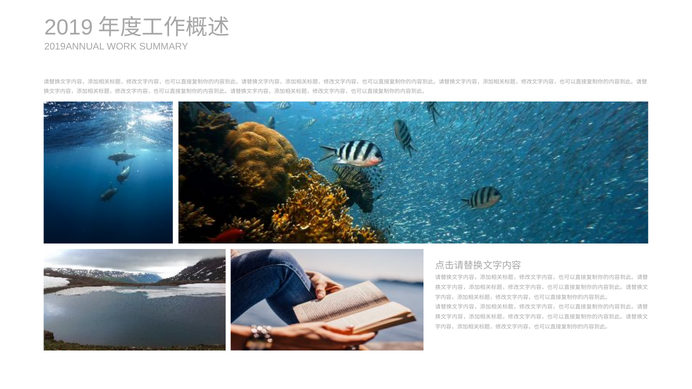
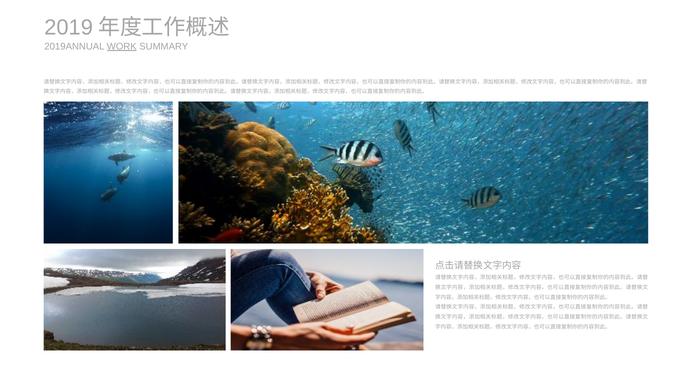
WORK underline: none -> present (122, 46)
